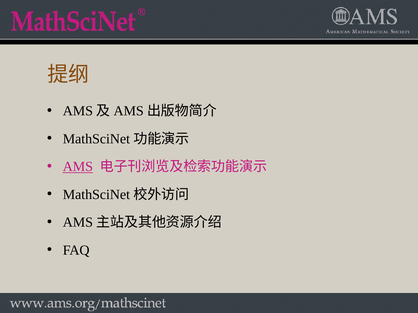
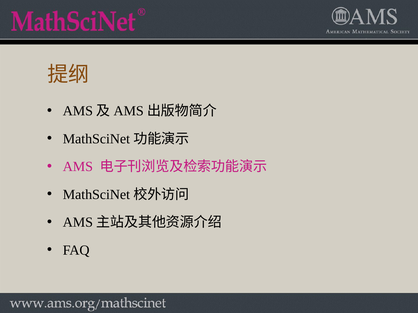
AMS underline: present -> none (78, 167)
